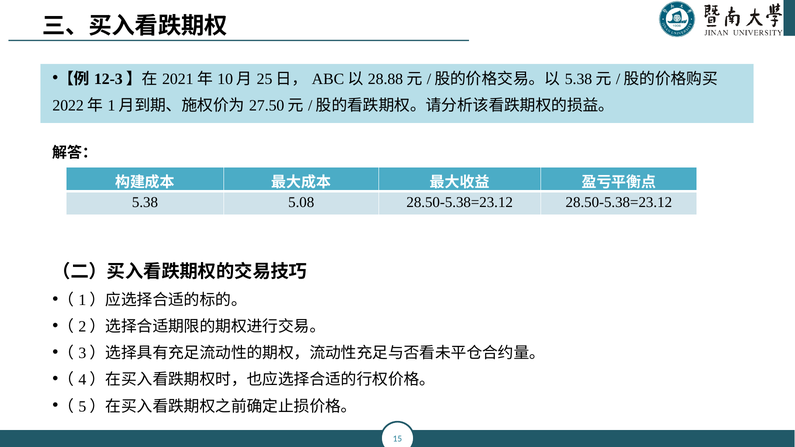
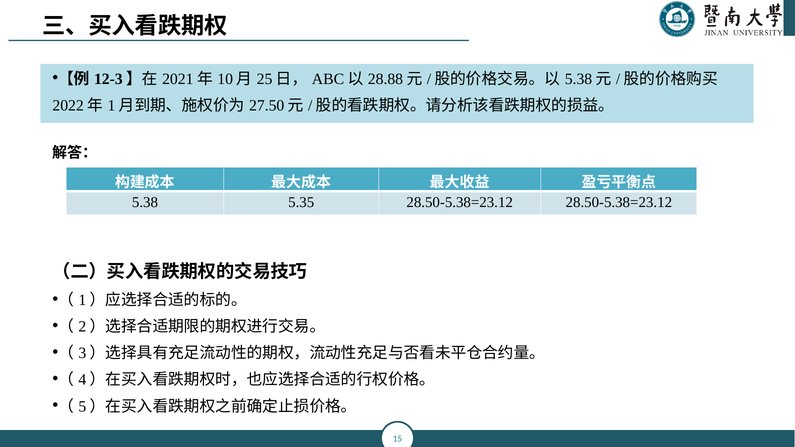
5.08: 5.08 -> 5.35 (301, 203)
